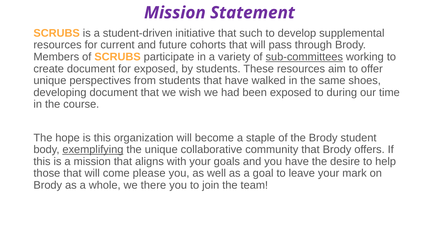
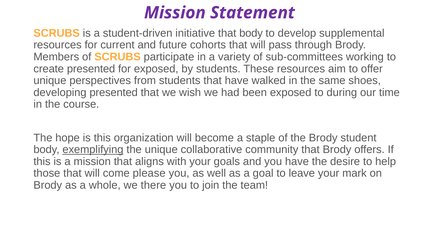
that such: such -> body (251, 33)
sub-committees underline: present -> none (304, 57)
create document: document -> presented (91, 69)
developing document: document -> presented (114, 92)
